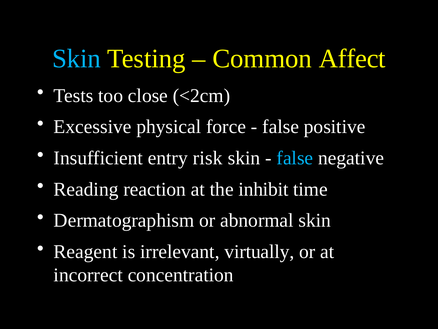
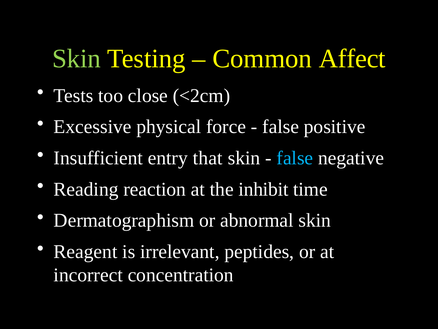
Skin colour: light blue -> light green (77, 58)
risk: risk -> that (208, 158)
virtually: virtually -> peptides (259, 251)
